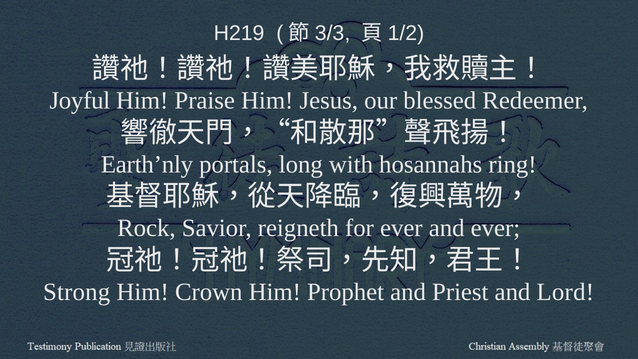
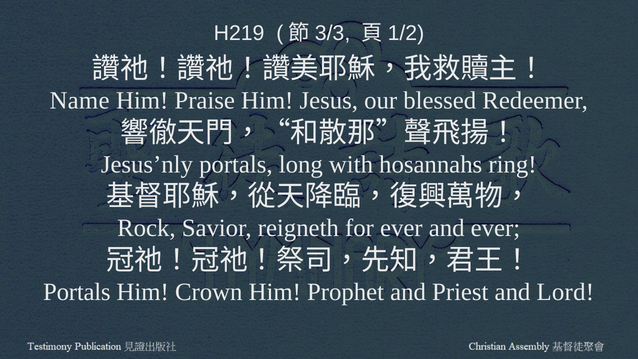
Joyful: Joyful -> Name (80, 101)
Earth’nly: Earth’nly -> Jesus’nly (147, 164)
Strong: Strong -> Portals (77, 292)
